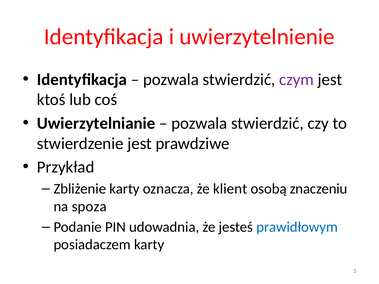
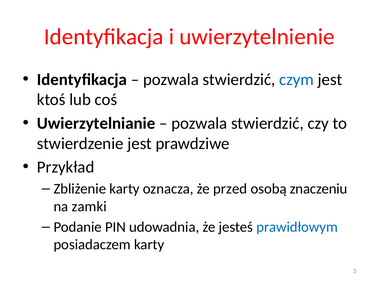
czym colour: purple -> blue (297, 80)
klient: klient -> przed (230, 189)
spoza: spoza -> zamki (89, 207)
